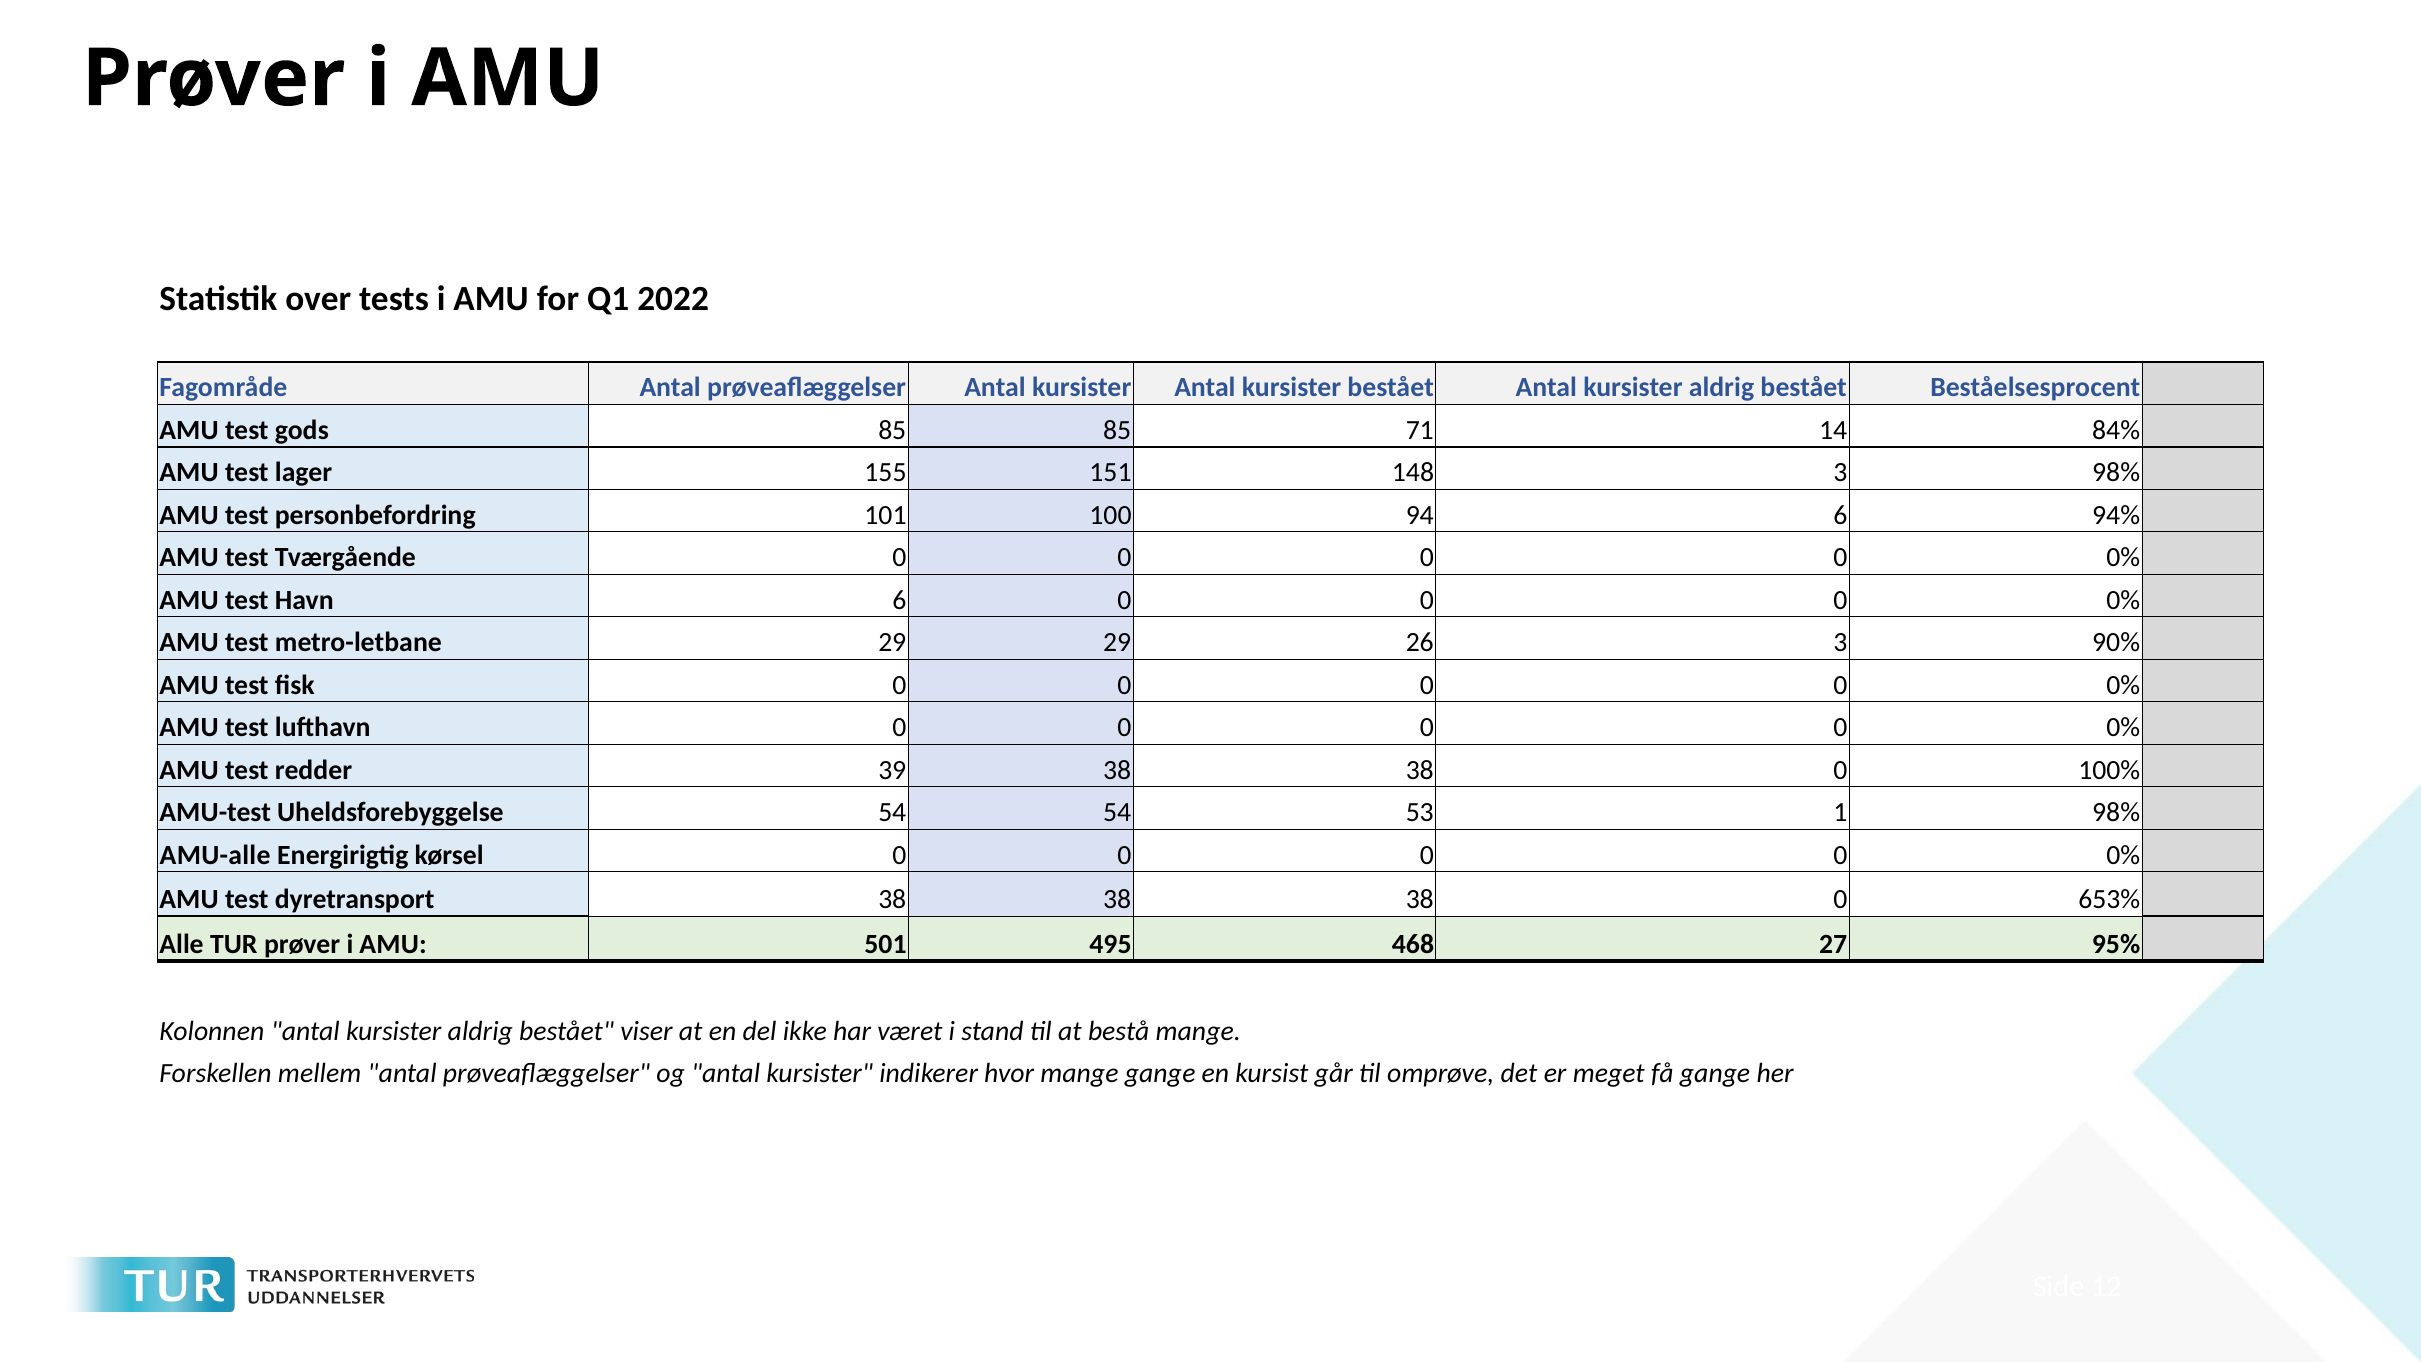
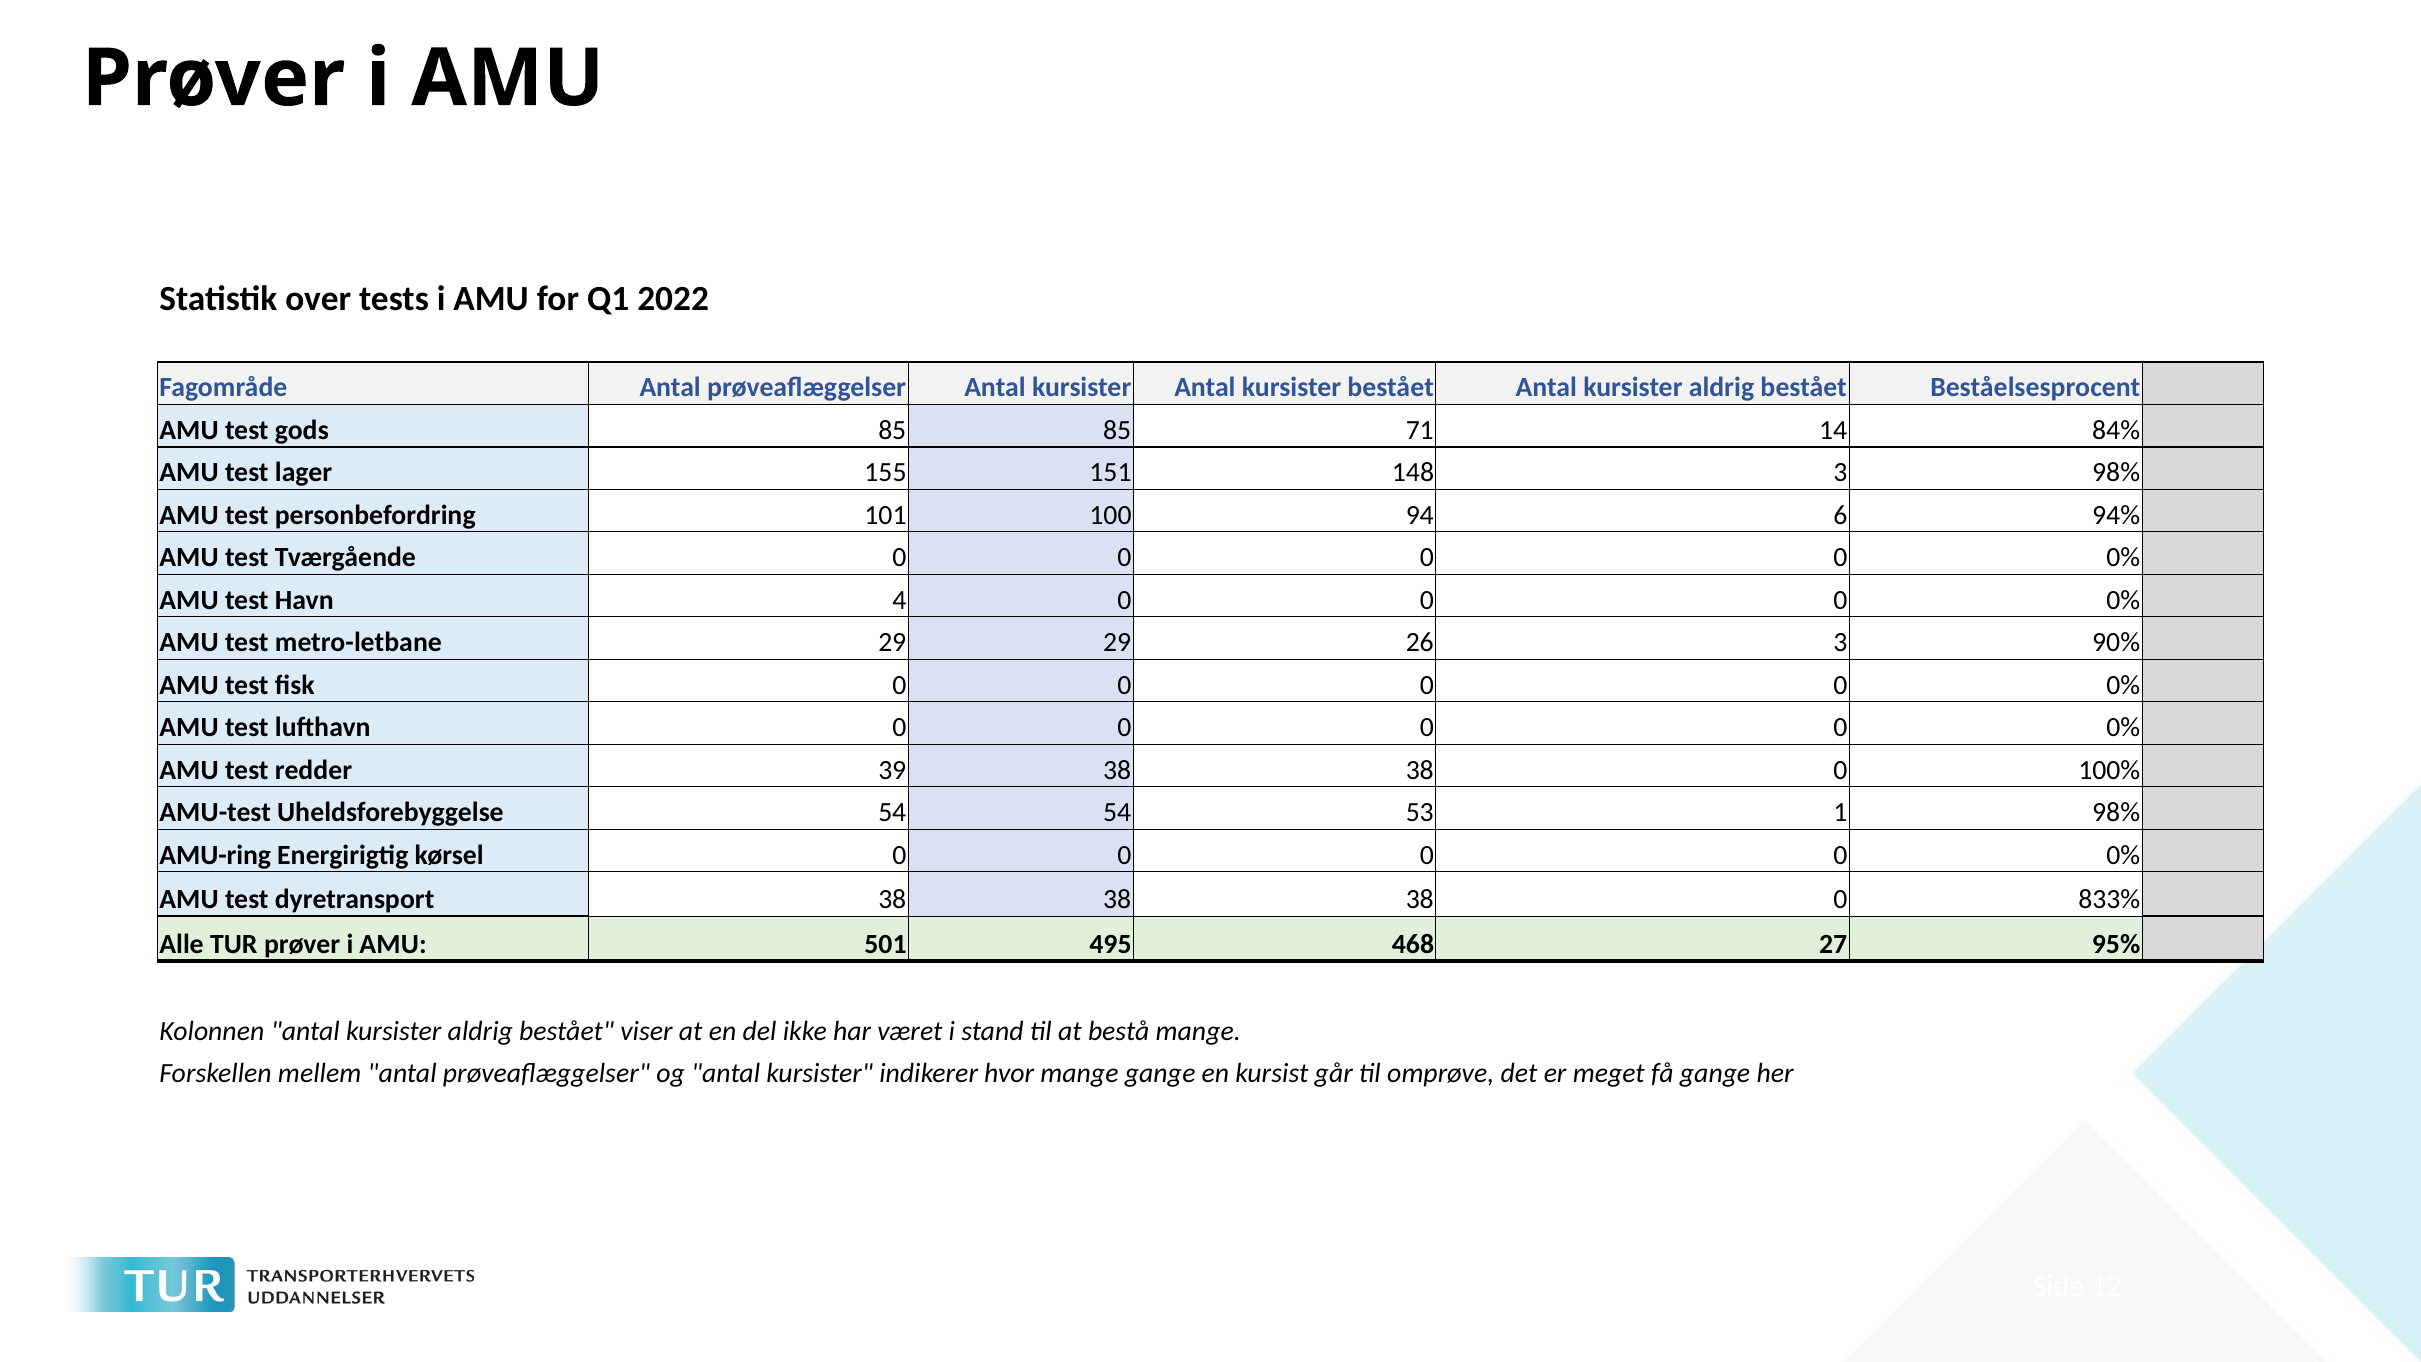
Havn 6: 6 -> 4 (900, 600)
AMU-alle: AMU-alle -> AMU-ring (215, 855)
653%: 653% -> 833% (2109, 899)
